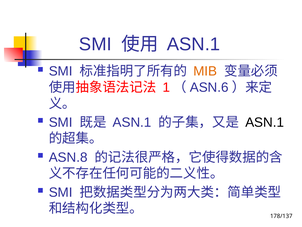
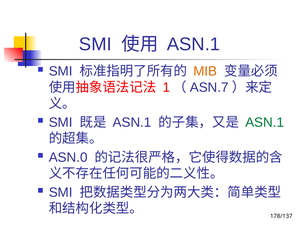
ASN.6: ASN.6 -> ASN.7 (209, 87)
ASN.1 colour: black -> green (265, 122)
ASN.8: ASN.8 -> ASN.0 (68, 157)
